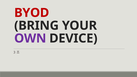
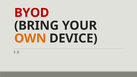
OWN colour: purple -> orange (30, 38)
